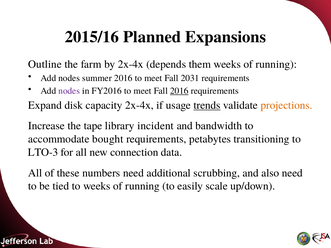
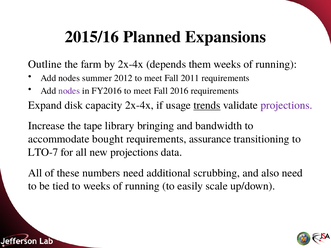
summer 2016: 2016 -> 2012 (123, 78)
2031: 2031 -> 2011 (190, 78)
2016 underline: present -> none (179, 91)
projections colour: orange -> purple (287, 105)
incident: incident -> bringing (156, 126)
petabytes: petabytes -> assurance (210, 139)
LTO-3: LTO-3 -> LTO-7 (43, 152)
new connection: connection -> projections (134, 152)
